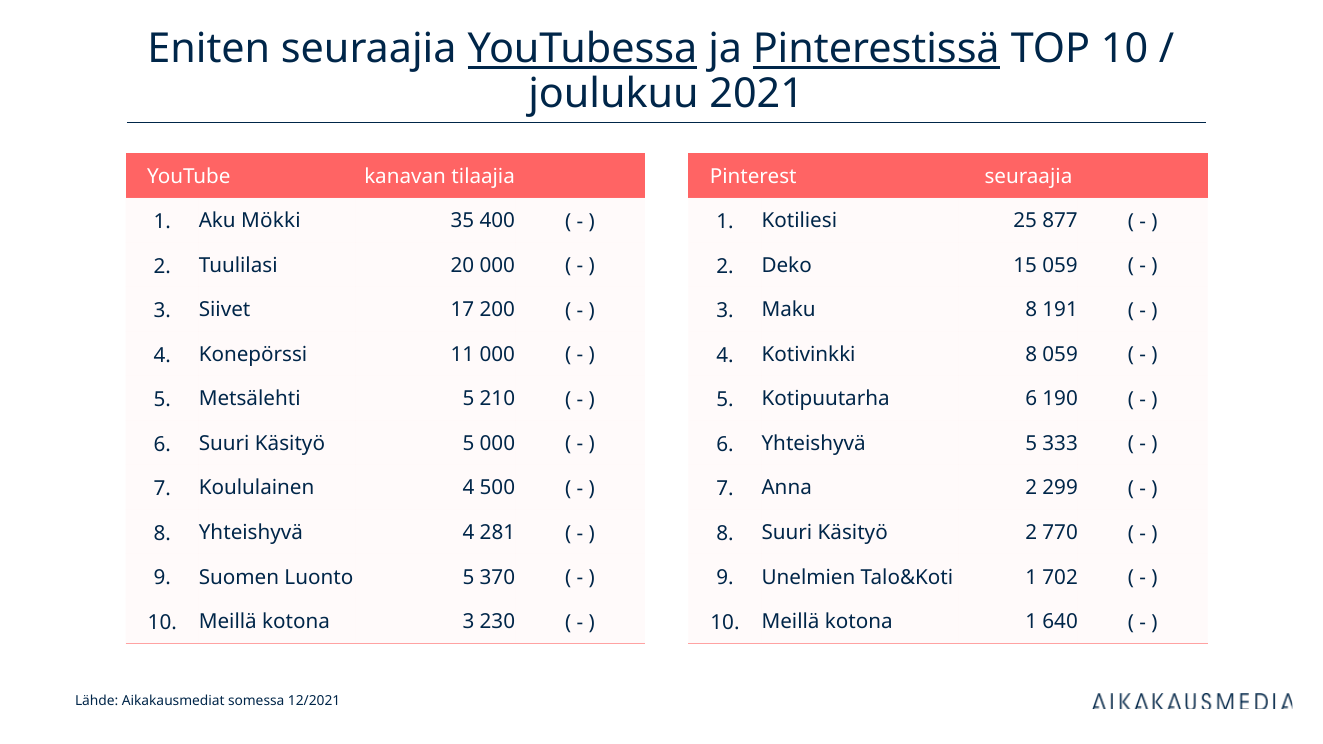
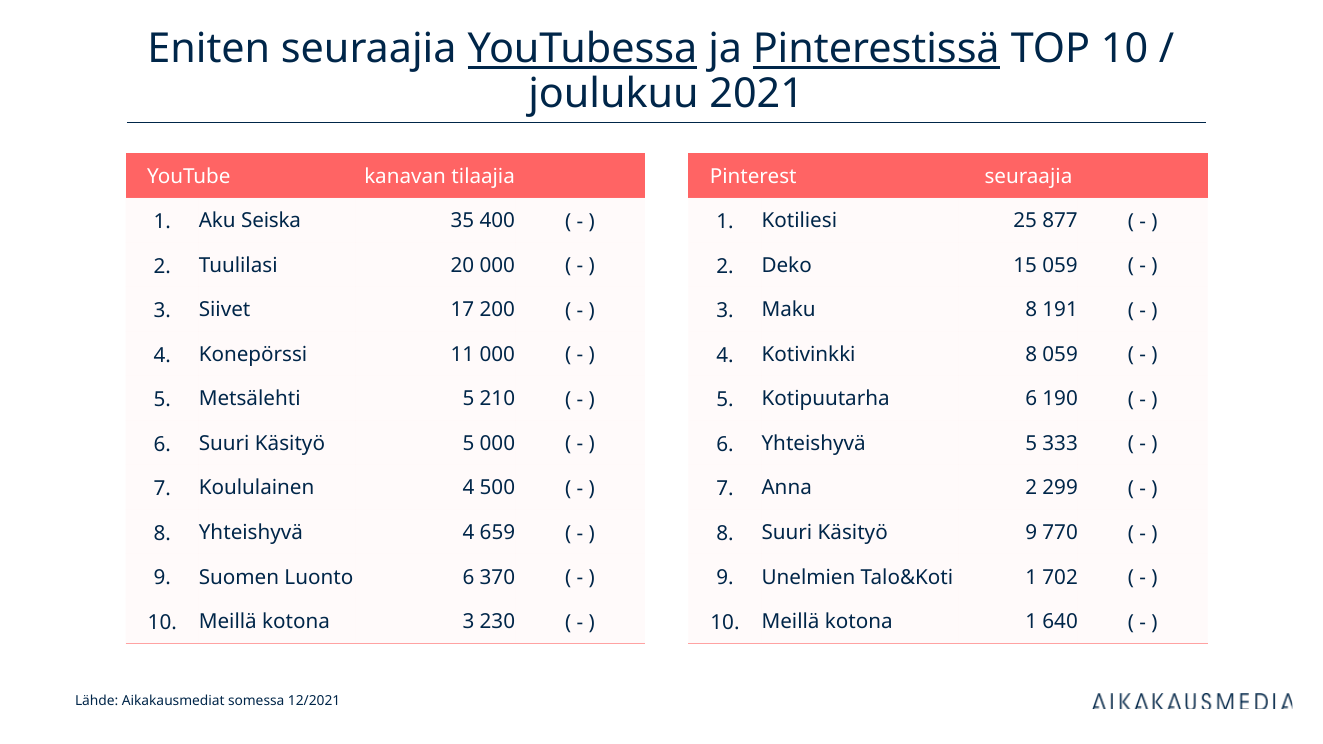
Mökki: Mökki -> Seiska (271, 221)
281: 281 -> 659 (497, 533)
Käsityö 2: 2 -> 9 (1031, 533)
Luonto 5: 5 -> 6 (468, 577)
